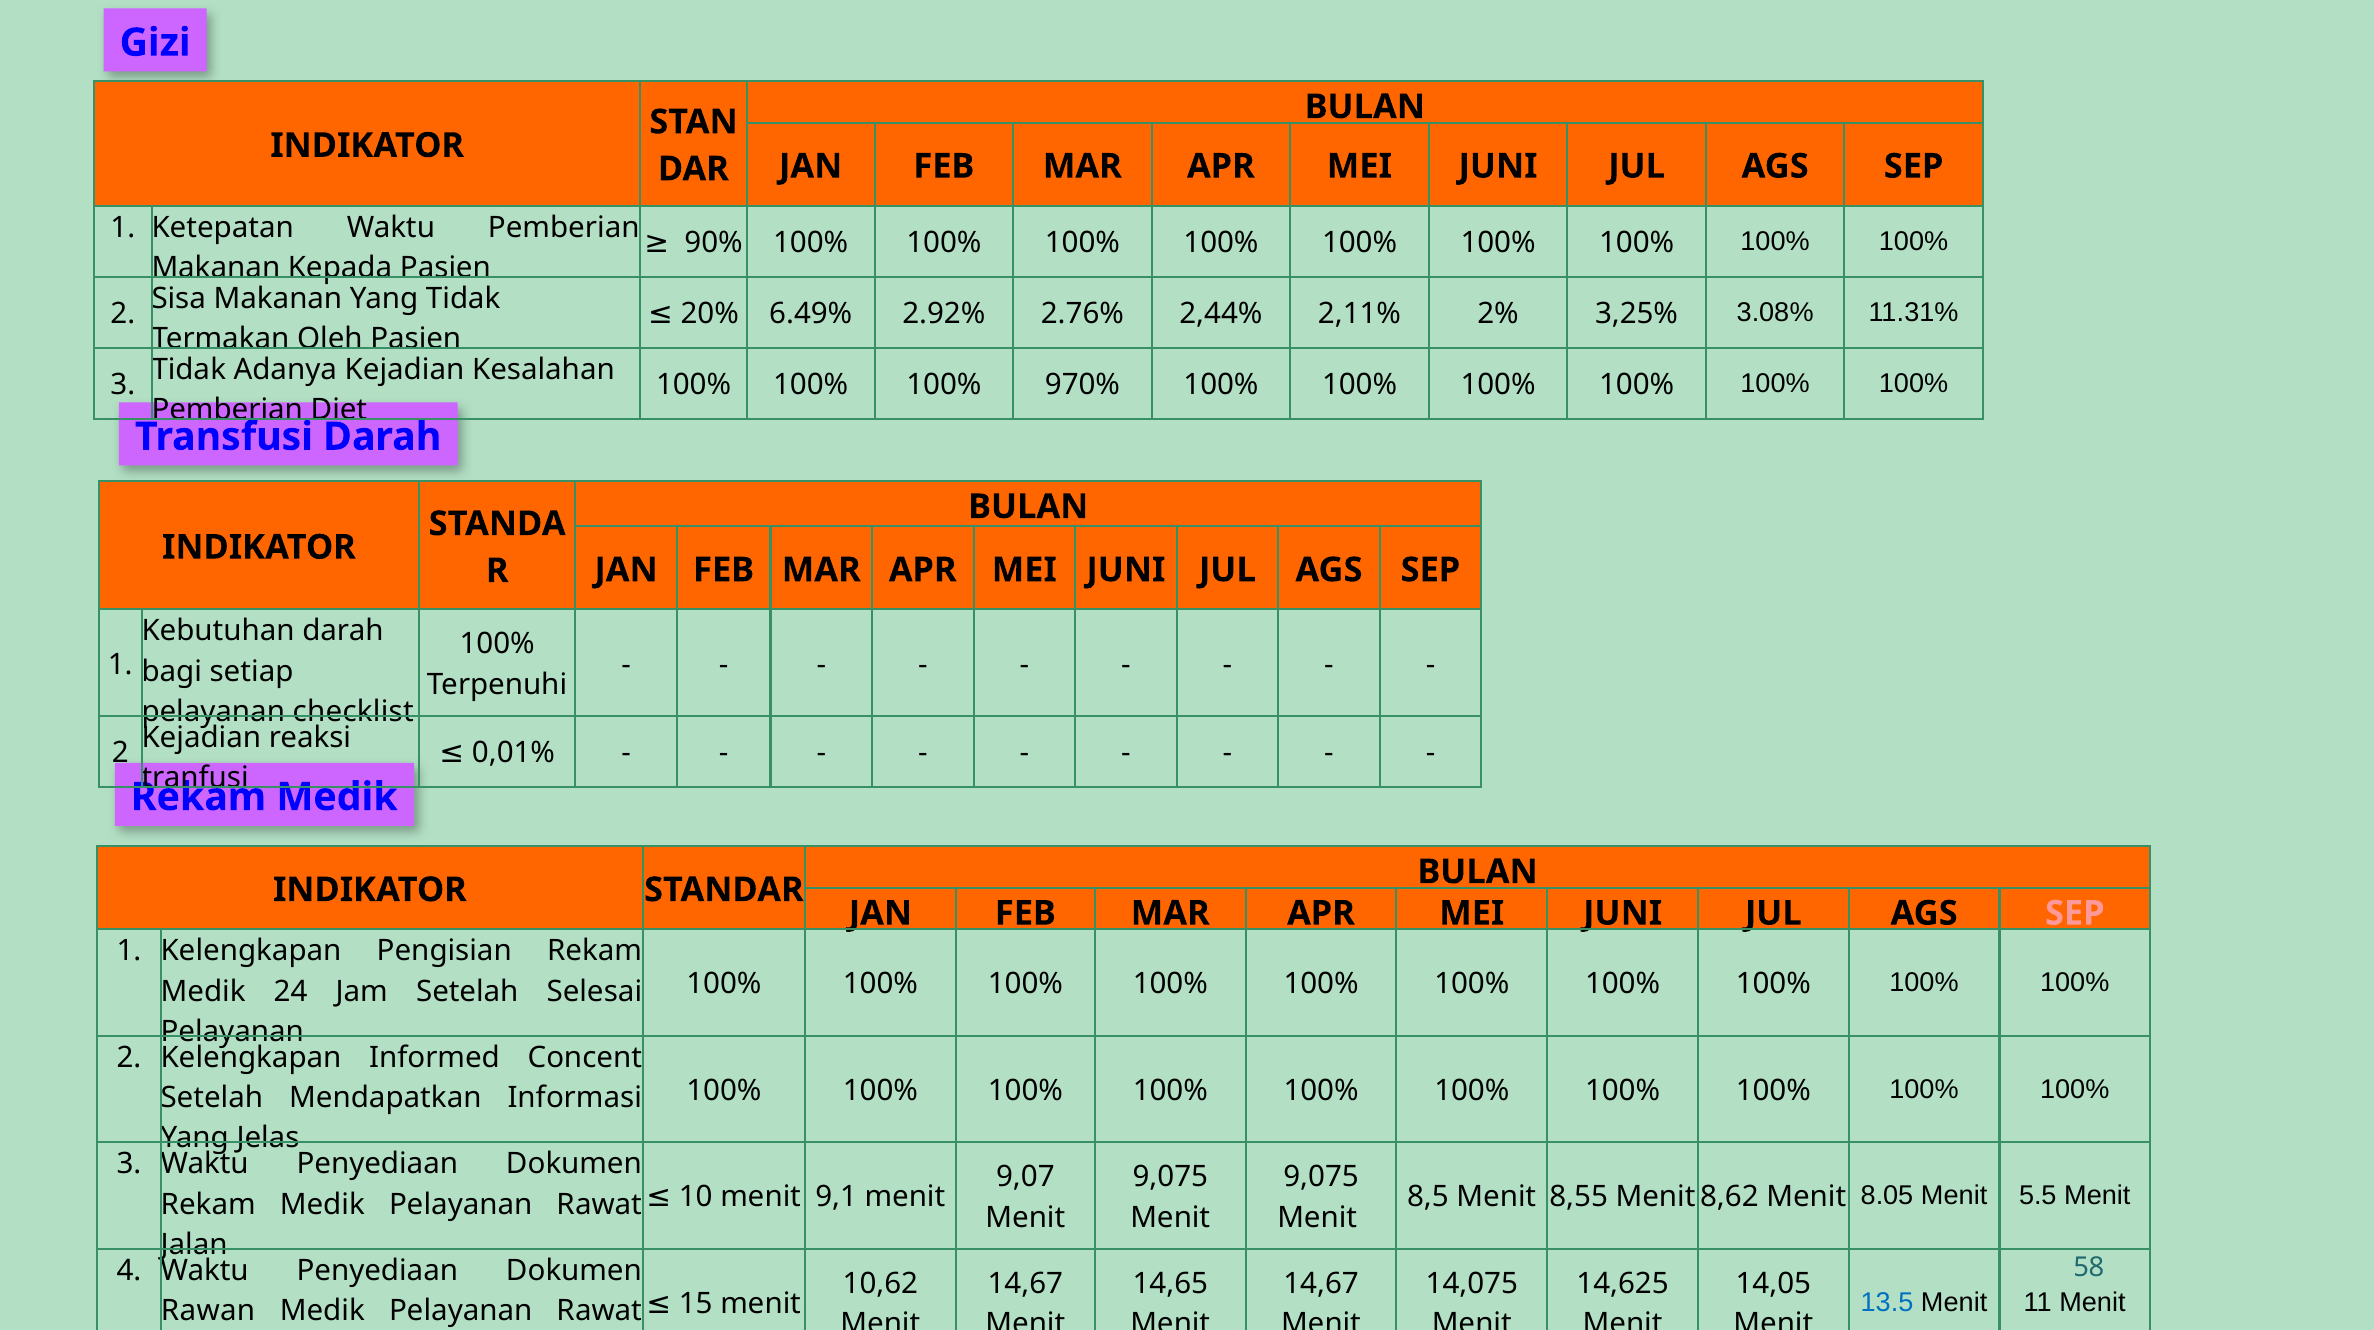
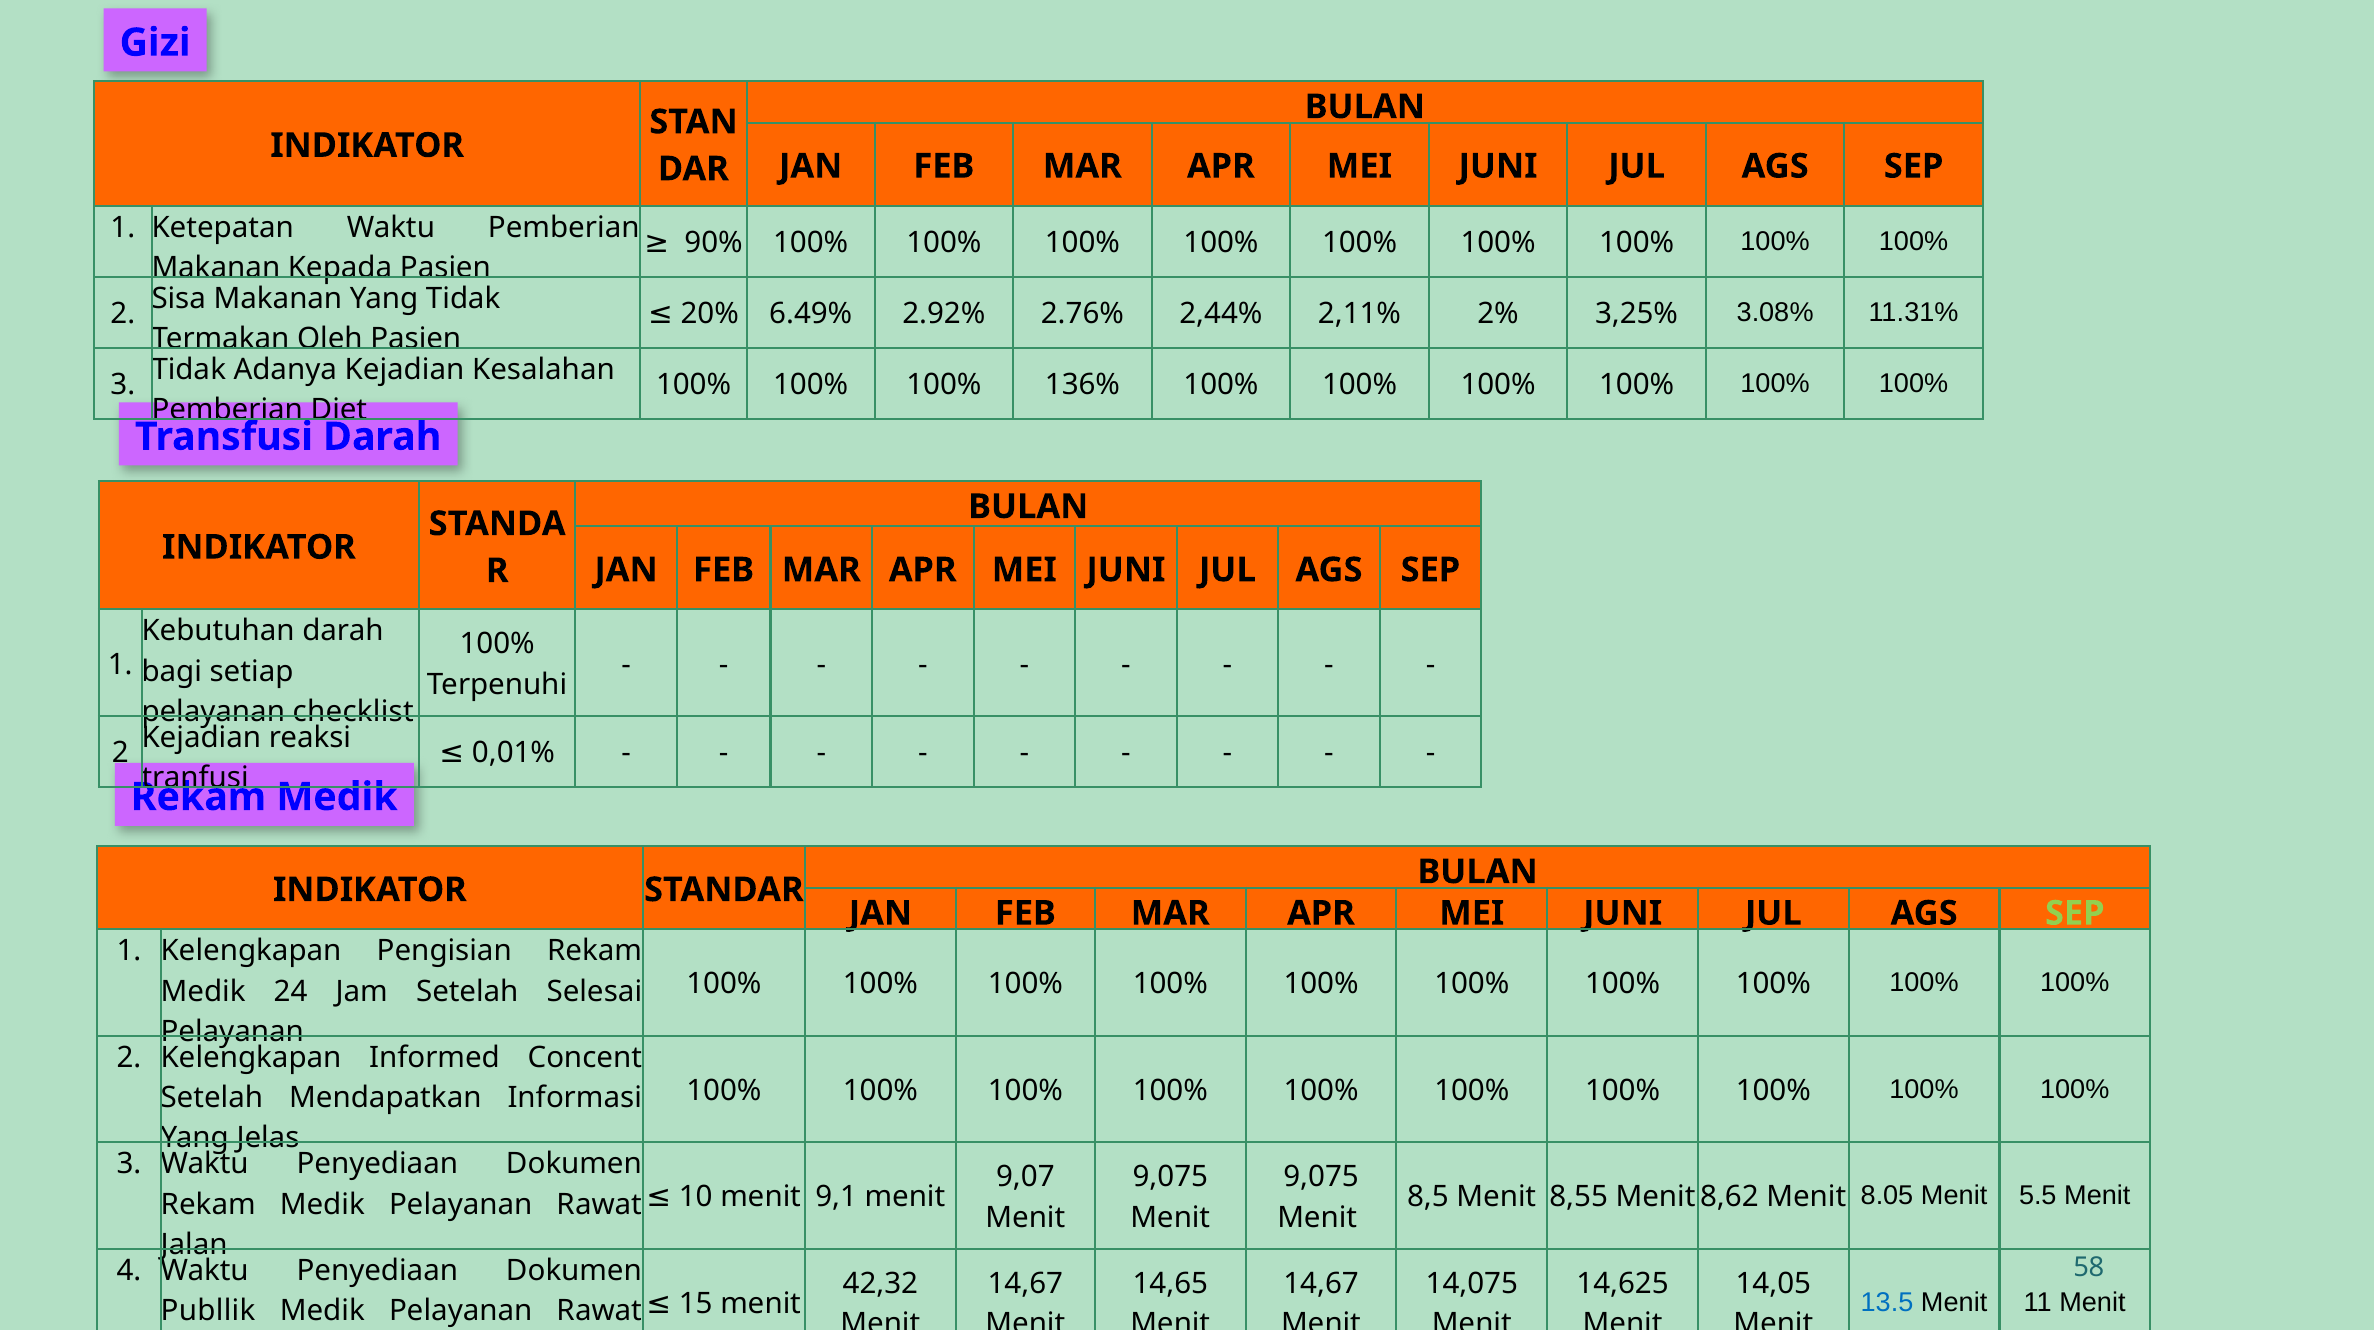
970%: 970% -> 136% (1082, 385)
SEP colour: pink -> light green (2075, 913)
10,62: 10,62 -> 42,32 (880, 1284)
Rawan: Rawan -> Publlik (208, 1311)
